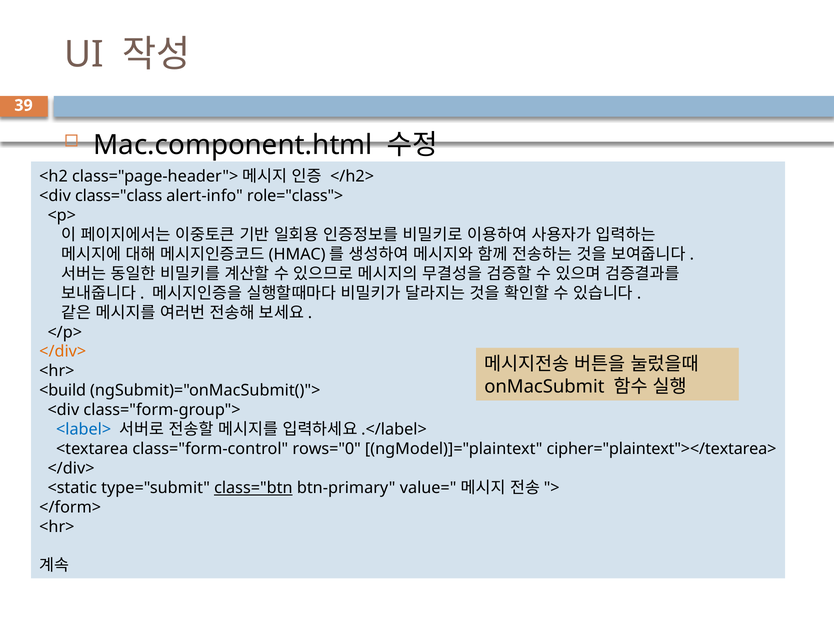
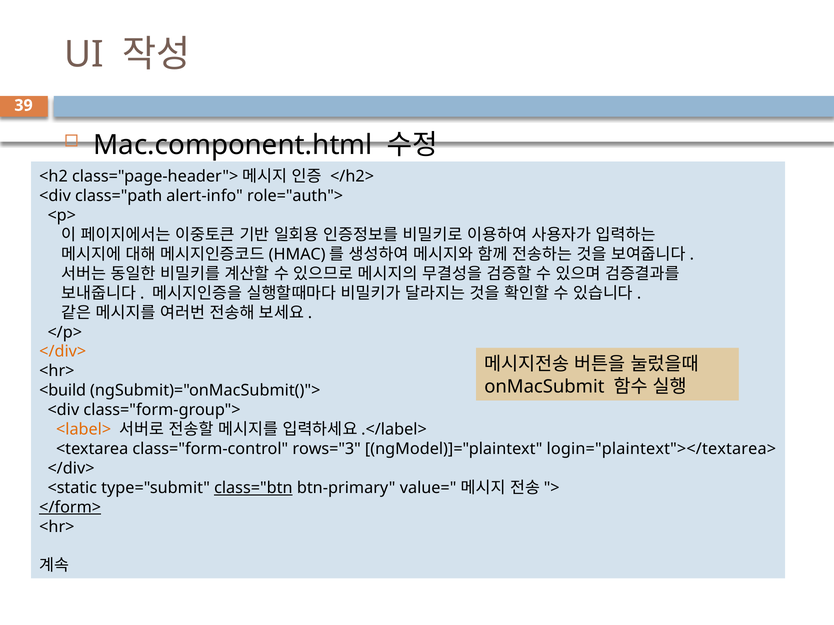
class="class: class="class -> class="path (119, 196)
role="class">: role="class"> -> role="auth"> (295, 196)
<label> colour: blue -> orange (84, 430)
rows="0: rows="0 -> rows="3 (327, 449)
cipher="plaintext"></textarea>: cipher="plaintext"></textarea> -> login="plaintext"></textarea> (661, 449)
</form> underline: none -> present (70, 508)
